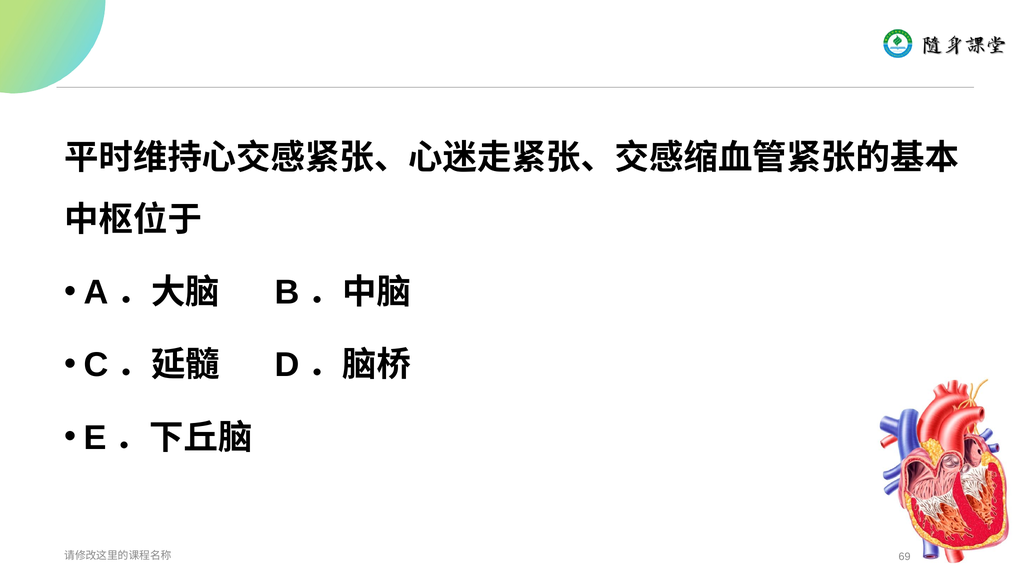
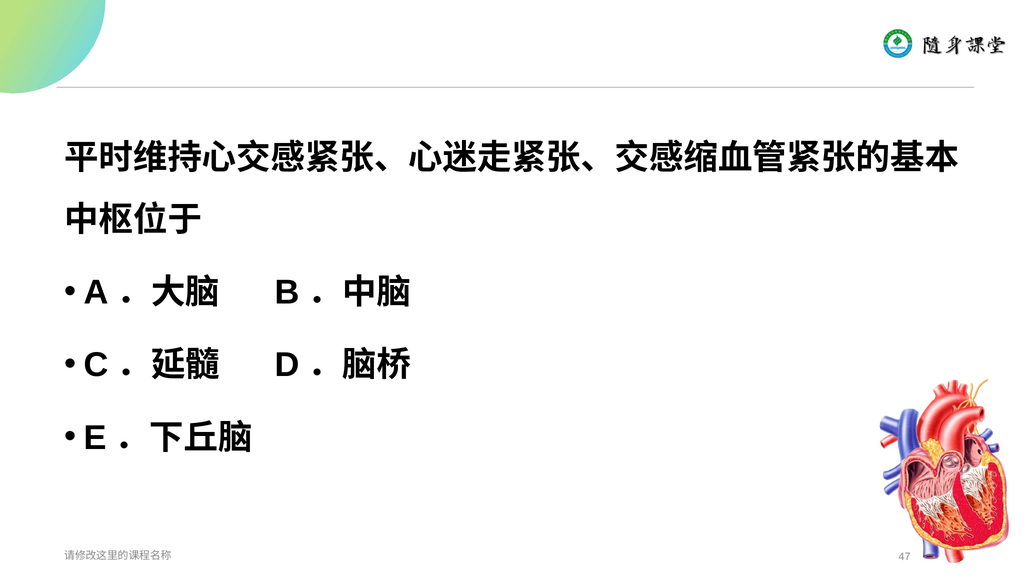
69: 69 -> 47 (905, 557)
